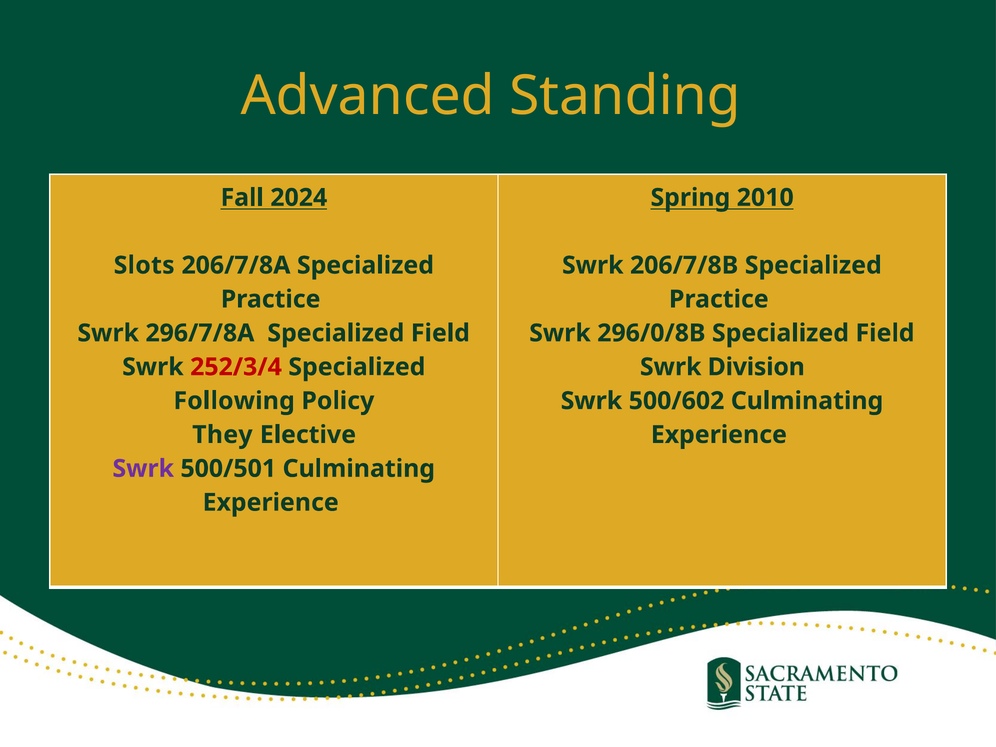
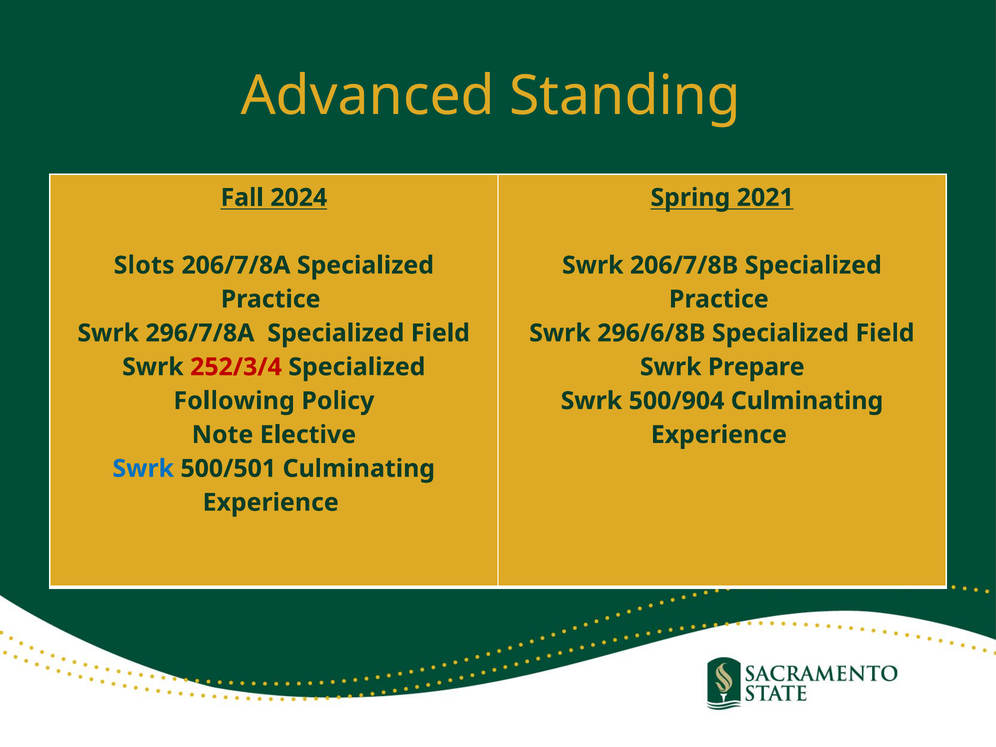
2010: 2010 -> 2021 (765, 198)
296/0/8B: 296/0/8B -> 296/6/8B (651, 333)
Division: Division -> Prepare (756, 367)
500/602: 500/602 -> 500/904 (677, 401)
They: They -> Note (223, 435)
Swrk colour: purple -> blue (143, 469)
